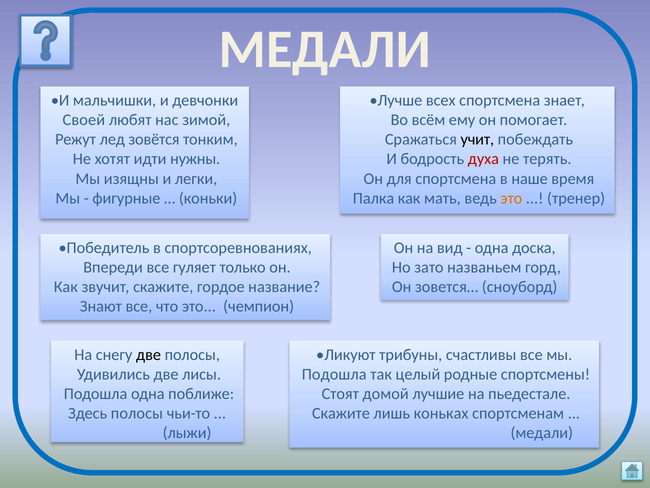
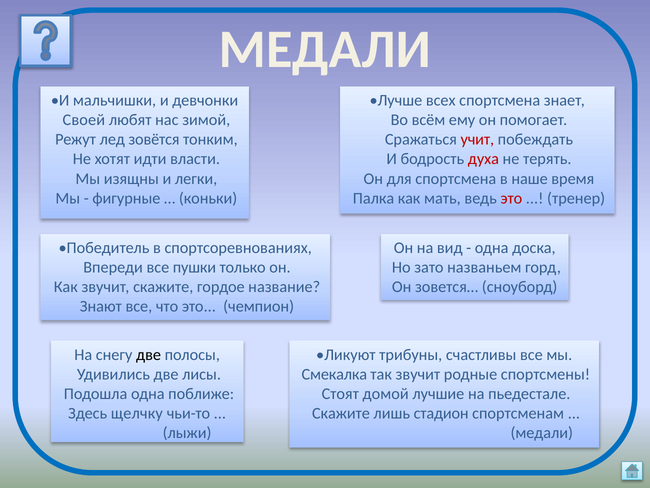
учит colour: black -> red (477, 139)
нужны: нужны -> власти (195, 159)
это colour: orange -> red (511, 198)
гуляет: гуляет -> пушки (194, 267)
Подошла: Подошла -> Смекалка (334, 374)
так целый: целый -> звучит (418, 374)
Здесь полосы: полосы -> щелчку (137, 413)
коньках: коньках -> стадион (441, 413)
